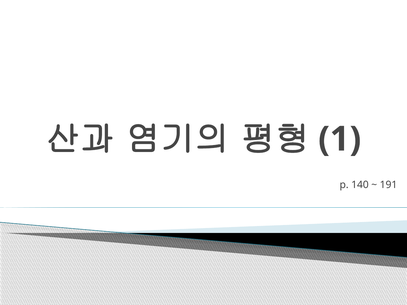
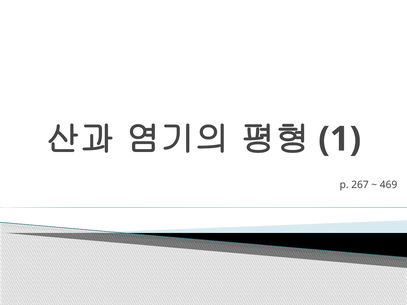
140: 140 -> 267 (360, 185)
191: 191 -> 469 (389, 185)
